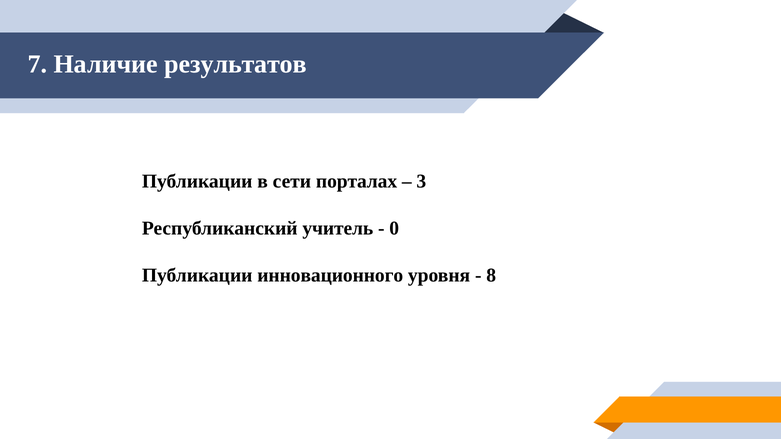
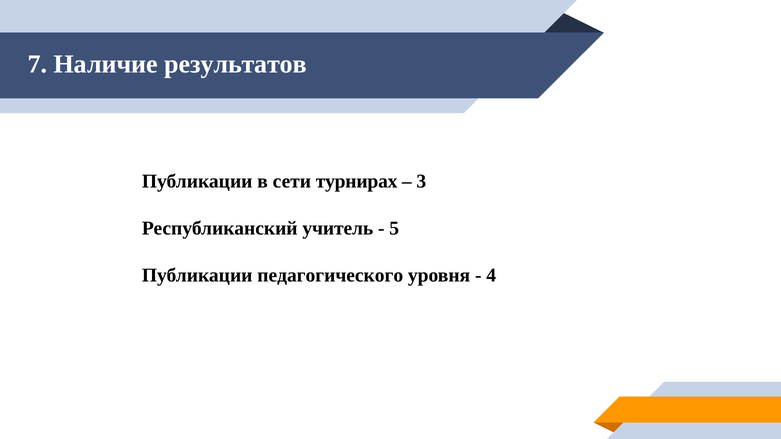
порталах: порталах -> турнирах (357, 182)
0: 0 -> 5 (394, 229)
инновационного: инновационного -> педагогического (330, 275)
8: 8 -> 4 (491, 275)
